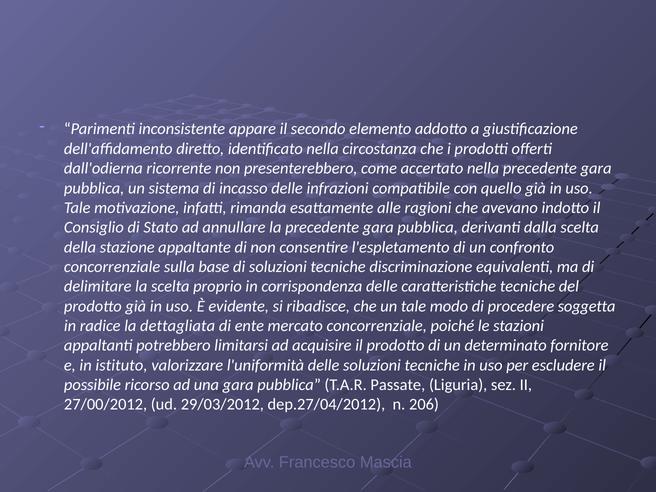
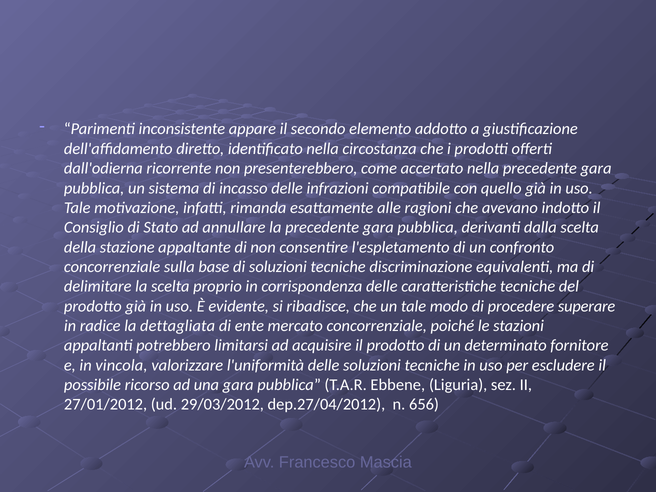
soggetta: soggetta -> superare (587, 306)
istituto: istituto -> vincola (121, 365)
Passate: Passate -> Ebbene (398, 385)
27/00/2012: 27/00/2012 -> 27/01/2012 (106, 405)
206: 206 -> 656 (424, 405)
